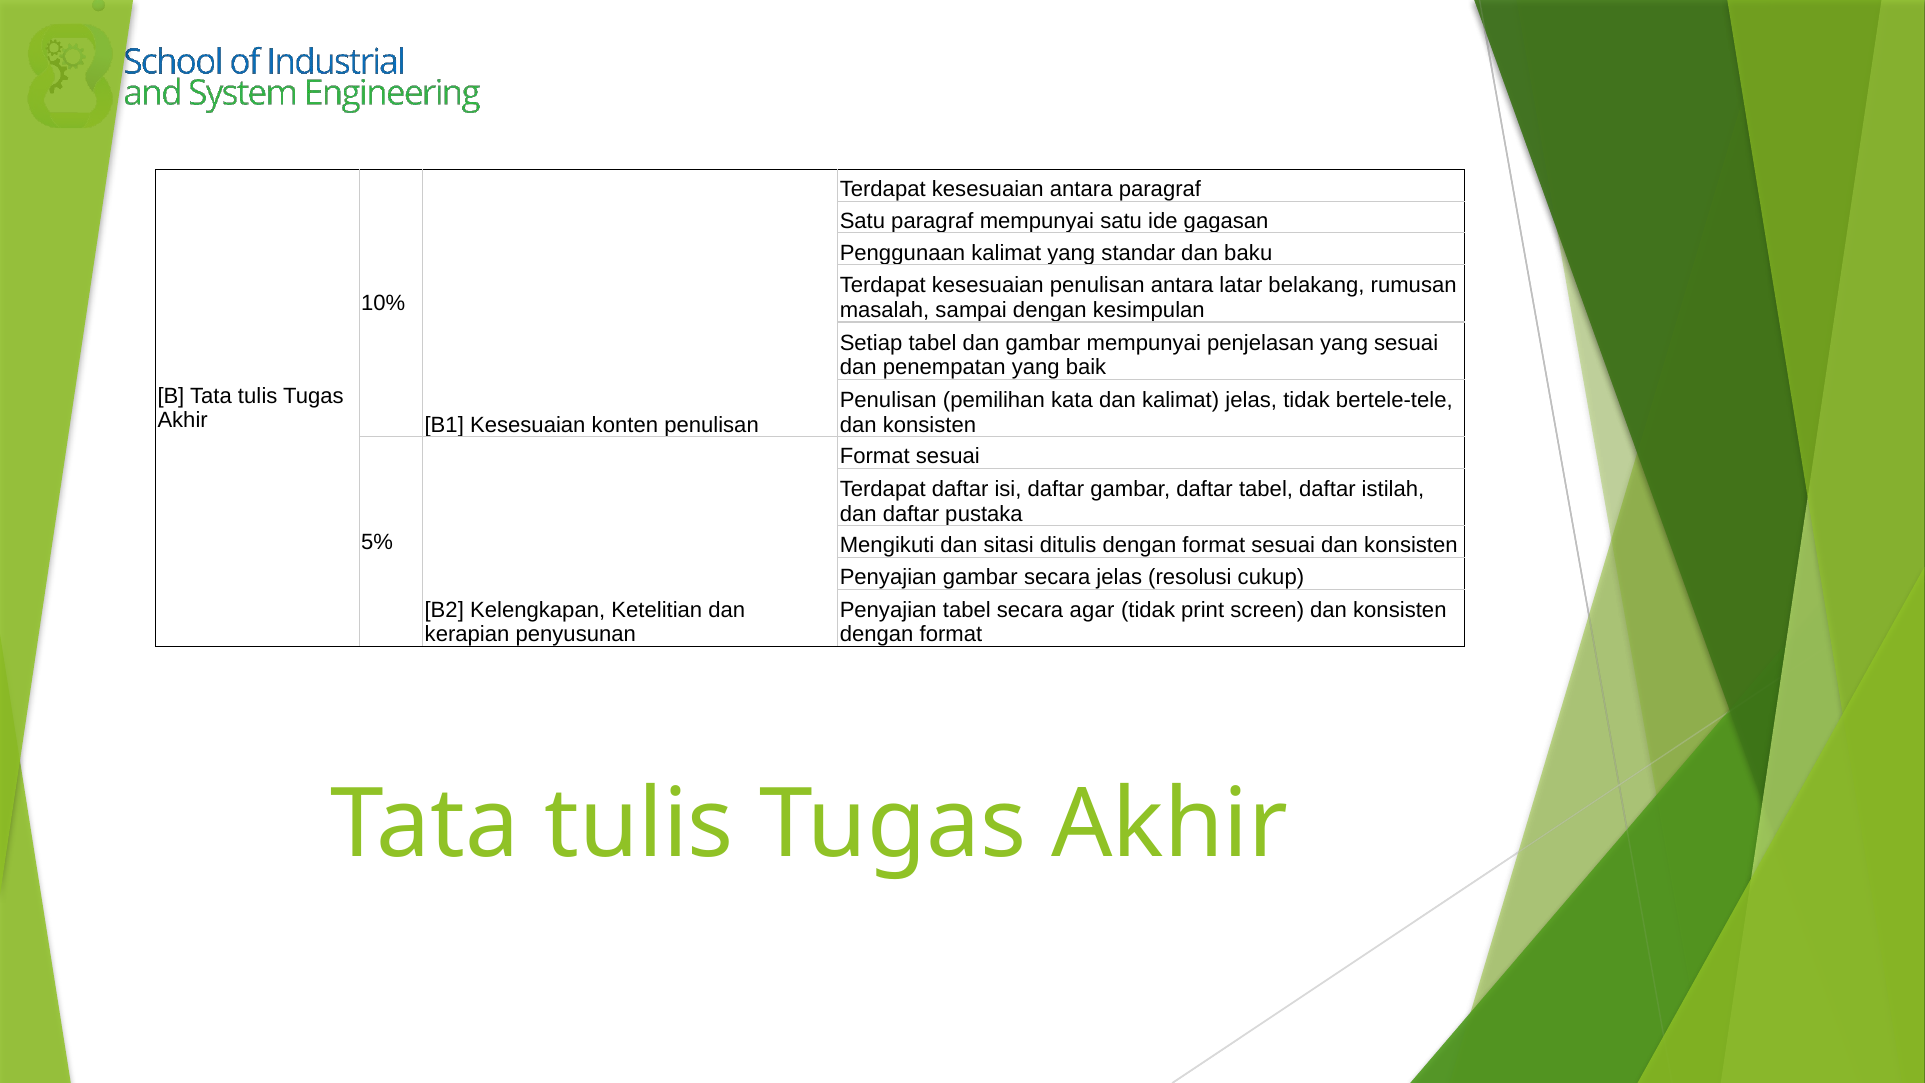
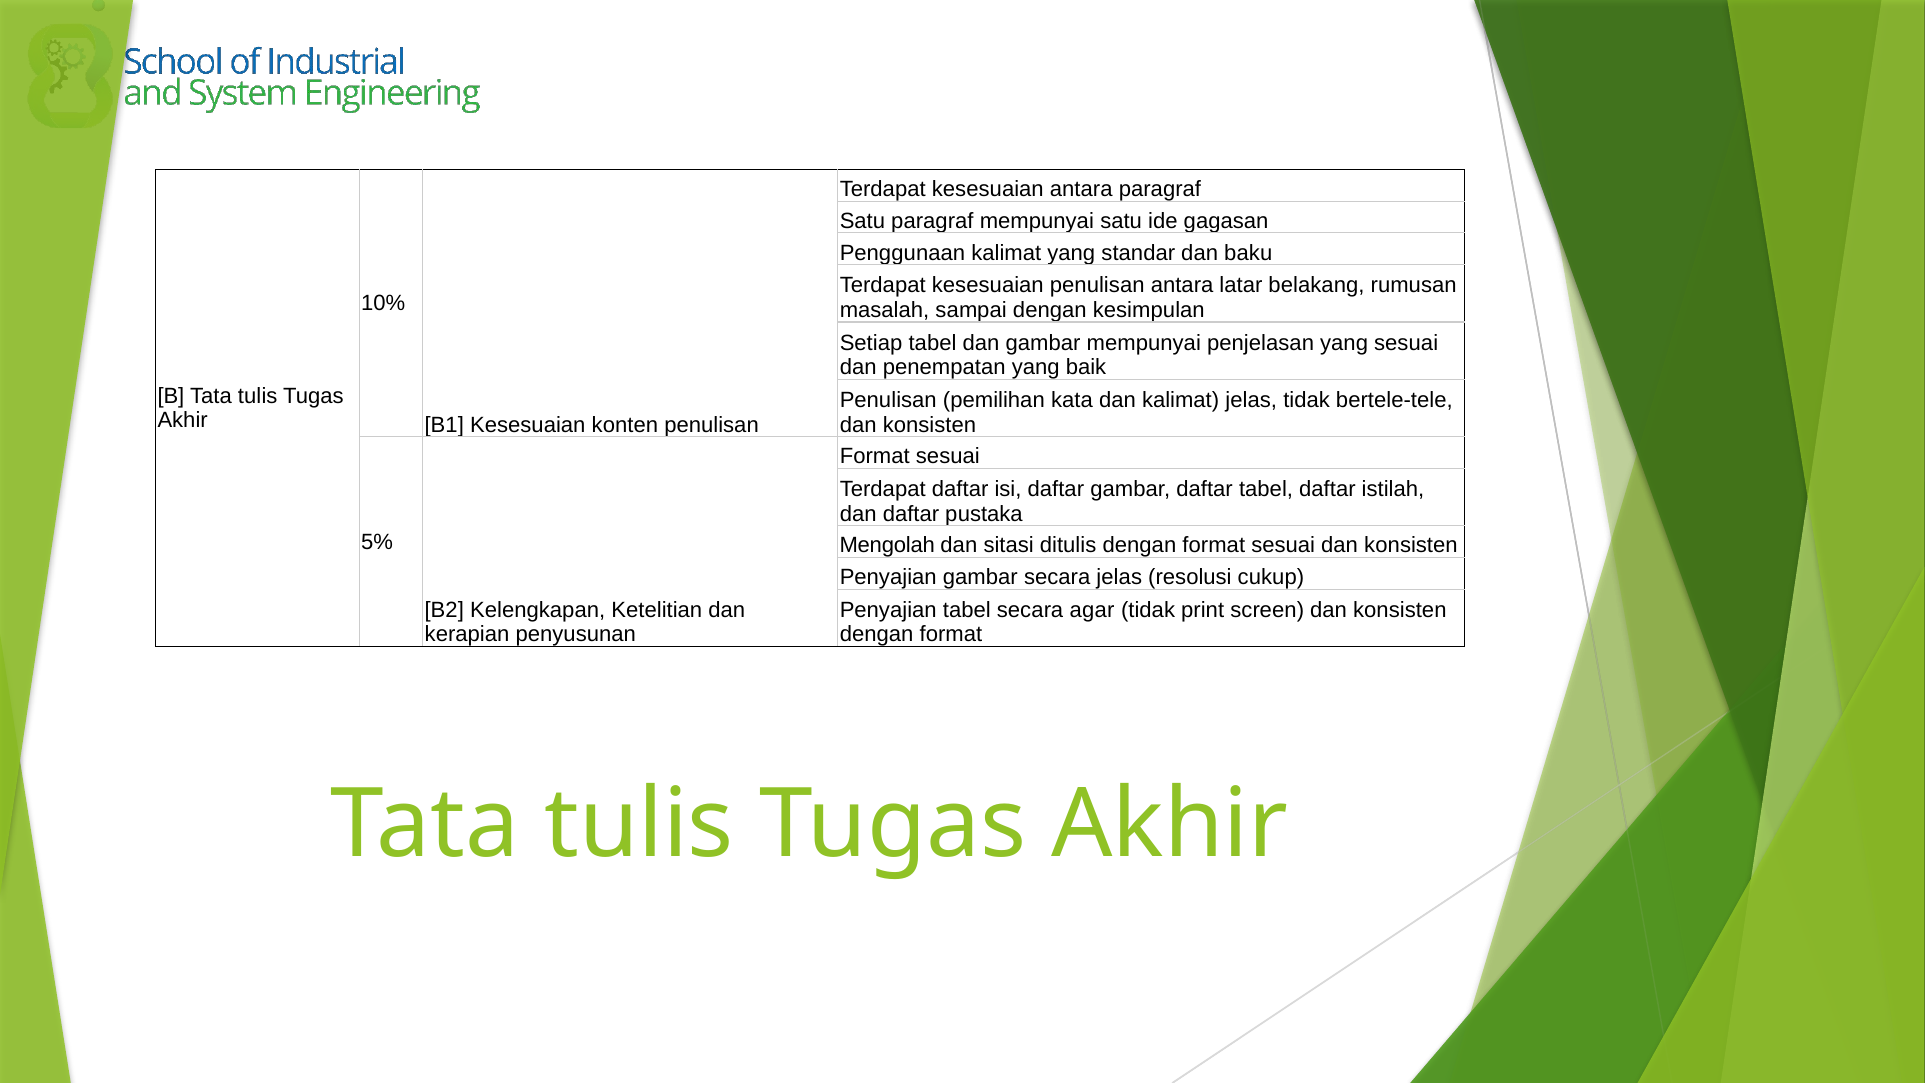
Mengikuti: Mengikuti -> Mengolah (887, 545)
